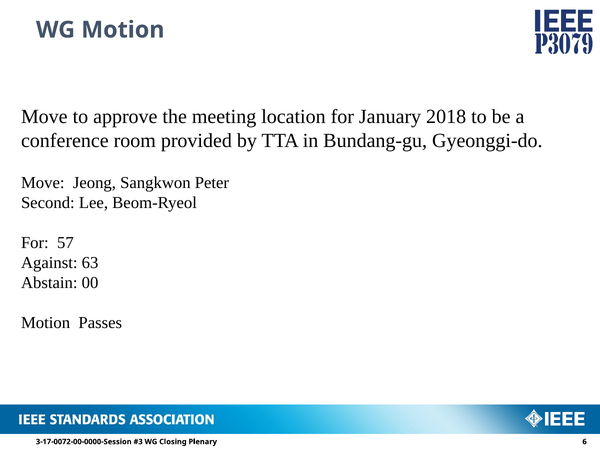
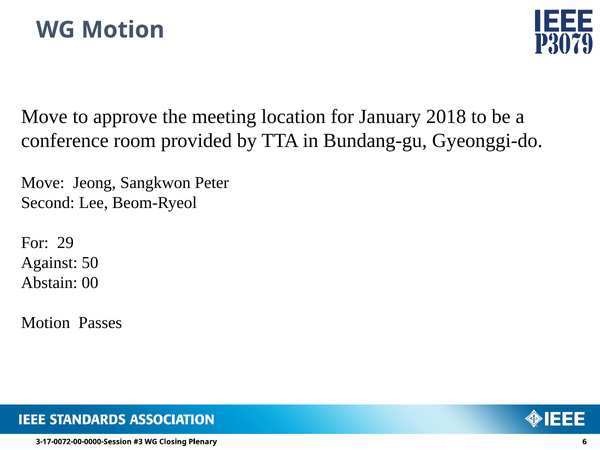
57: 57 -> 29 (65, 243)
63: 63 -> 50 (90, 263)
